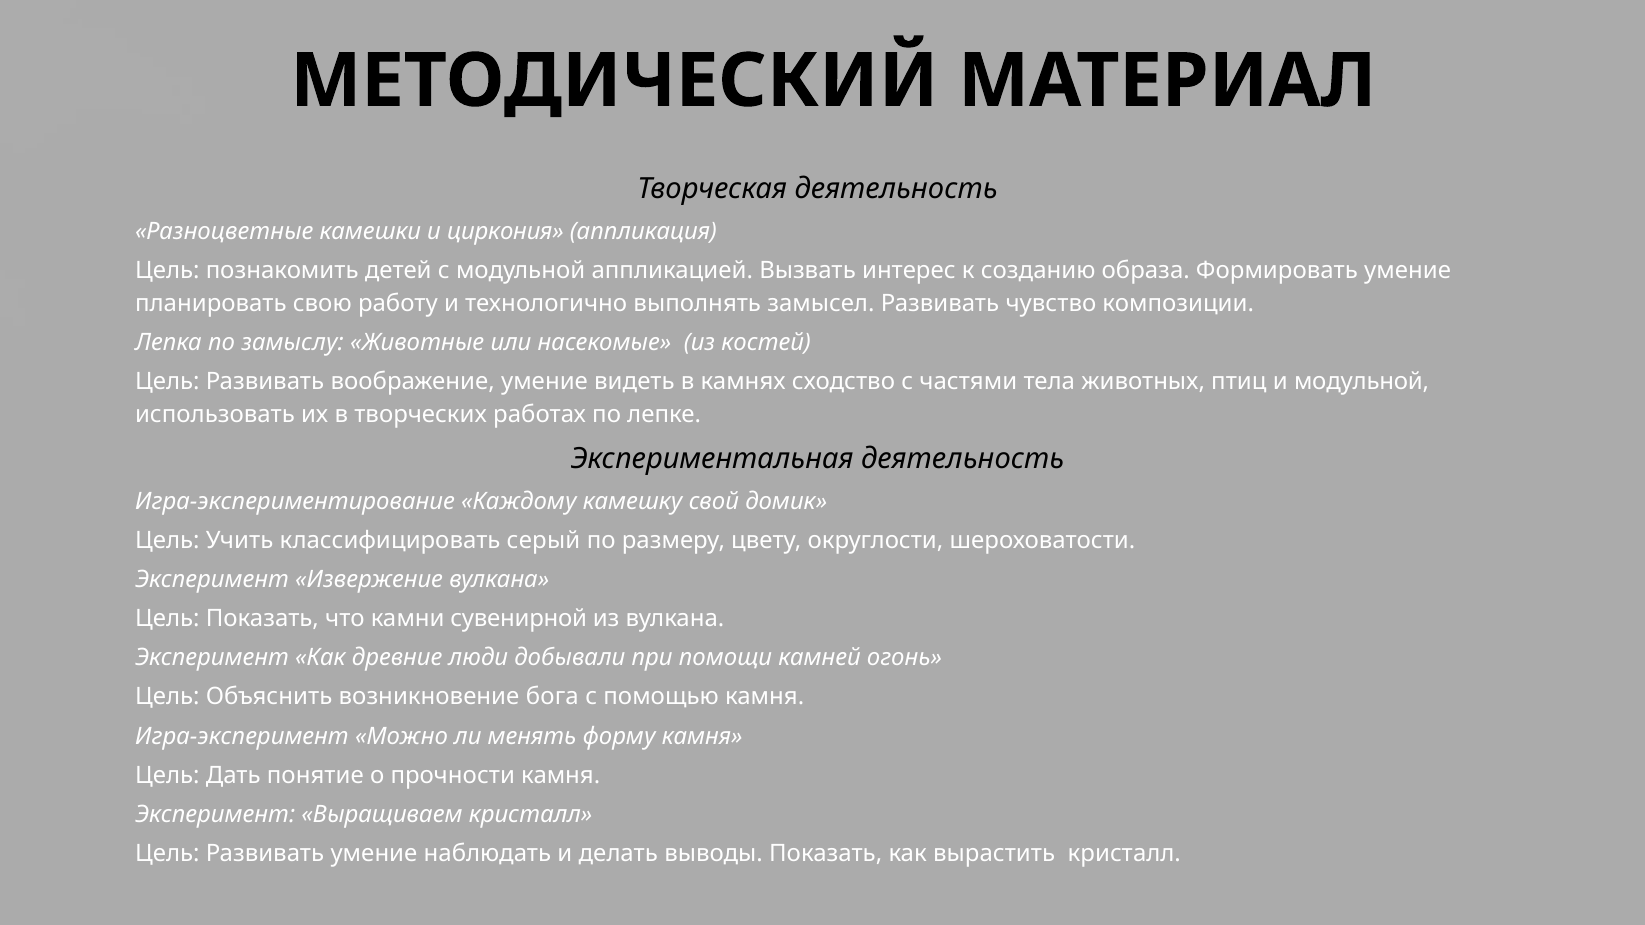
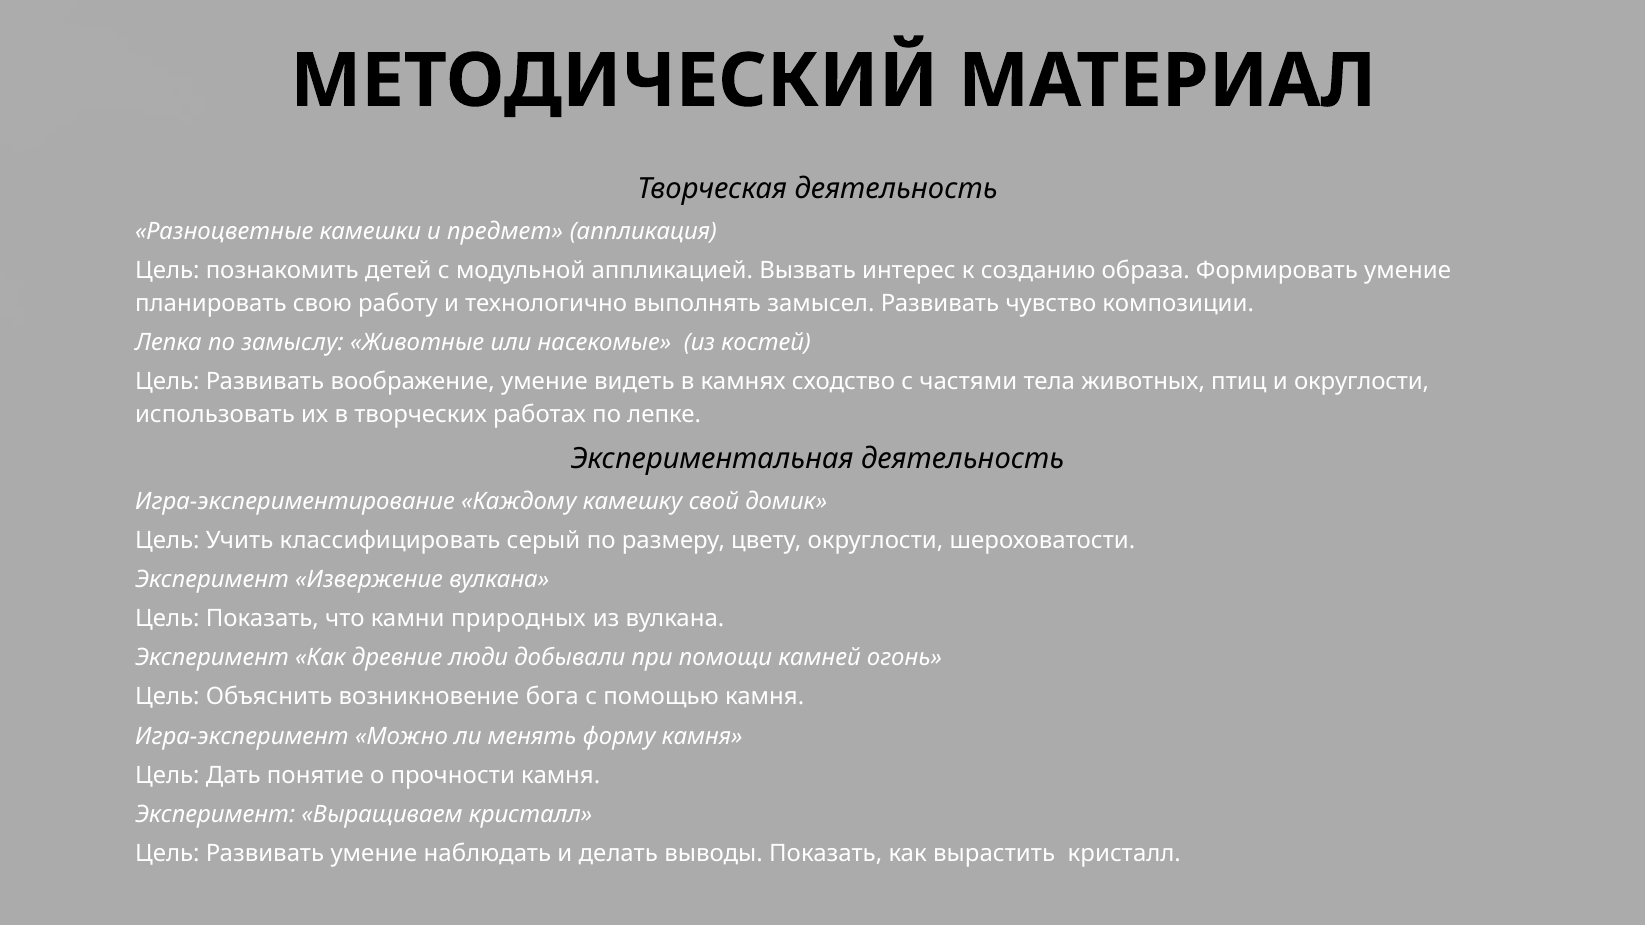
циркония: циркония -> предмет (505, 232)
и модульной: модульной -> округлости (1362, 382)
сувенирной: сувенирной -> природных (518, 619)
